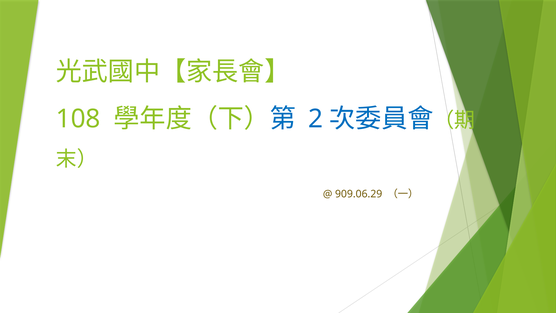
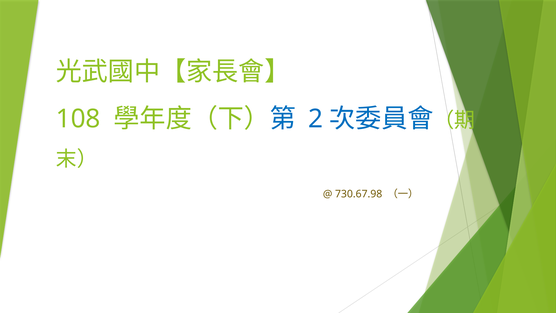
909.06.29: 909.06.29 -> 730.67.98 (359, 194)
